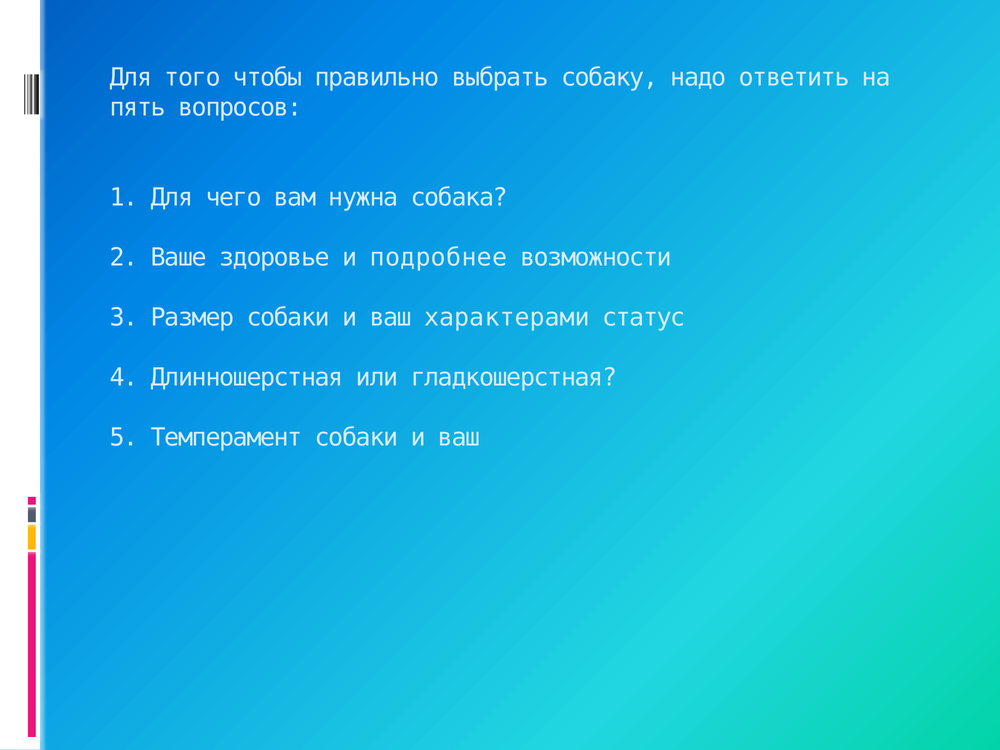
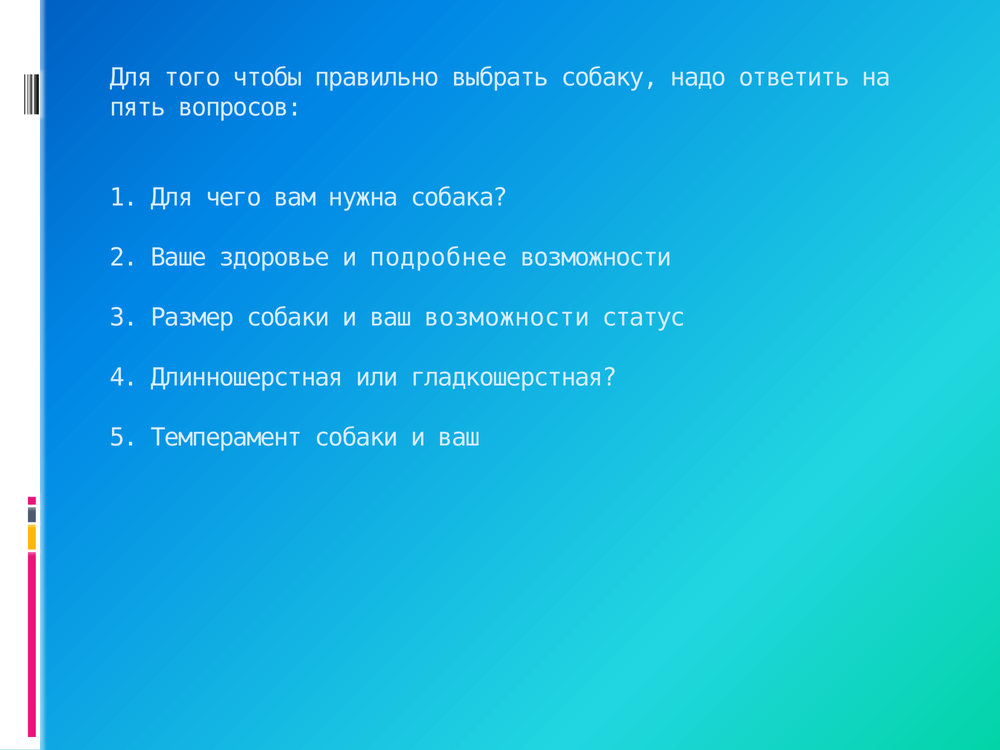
ваш характерами: характерами -> возможности (507, 318)
